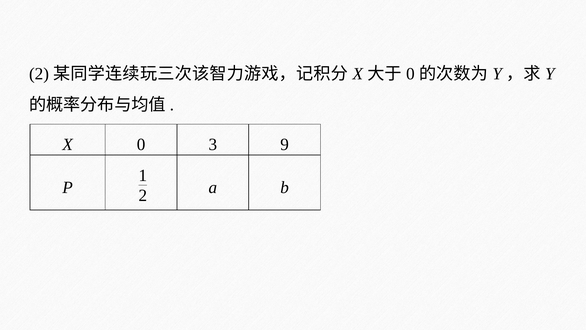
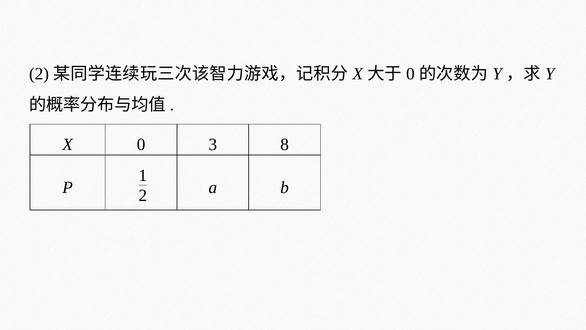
9: 9 -> 8 (285, 144)
